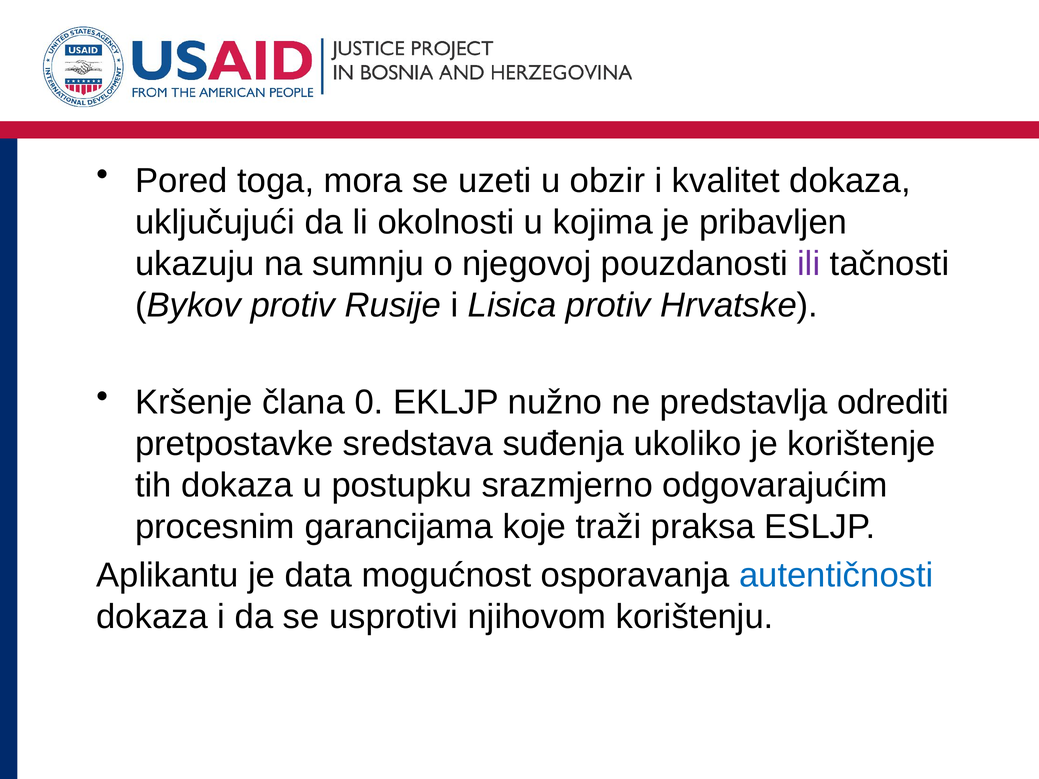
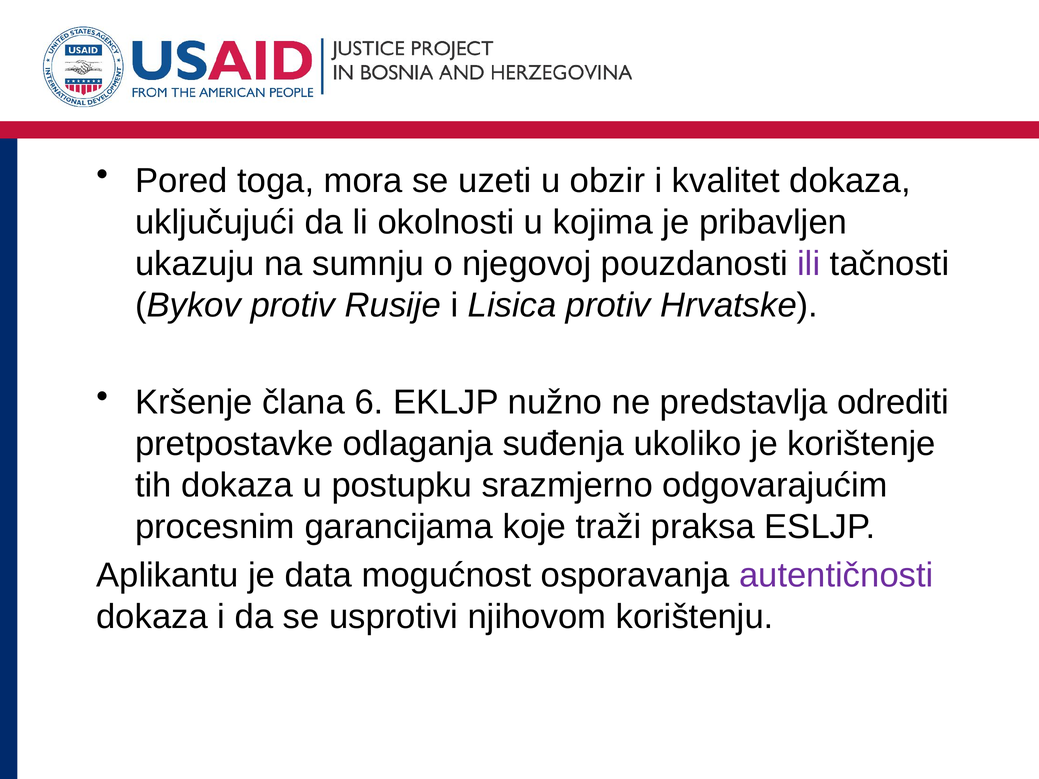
0: 0 -> 6 (369, 402)
sredstava: sredstava -> odlaganja (418, 444)
autentičnosti colour: blue -> purple (836, 576)
